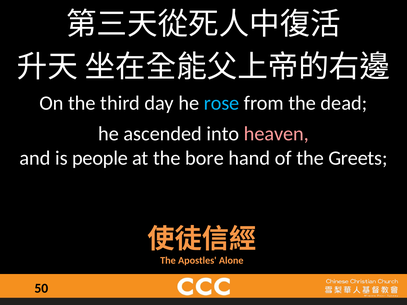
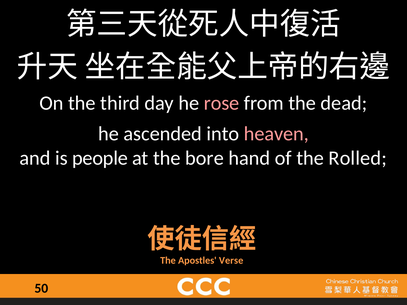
rose colour: light blue -> pink (222, 103)
Greets: Greets -> Rolled (358, 158)
Alone: Alone -> Verse (231, 261)
